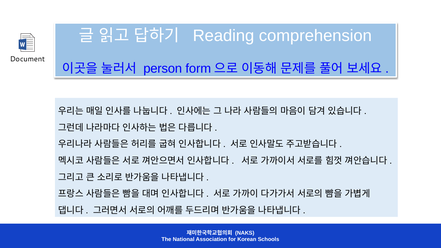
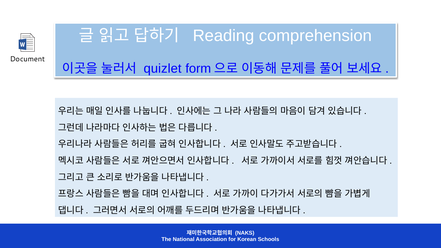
person: person -> quizlet (163, 68)
